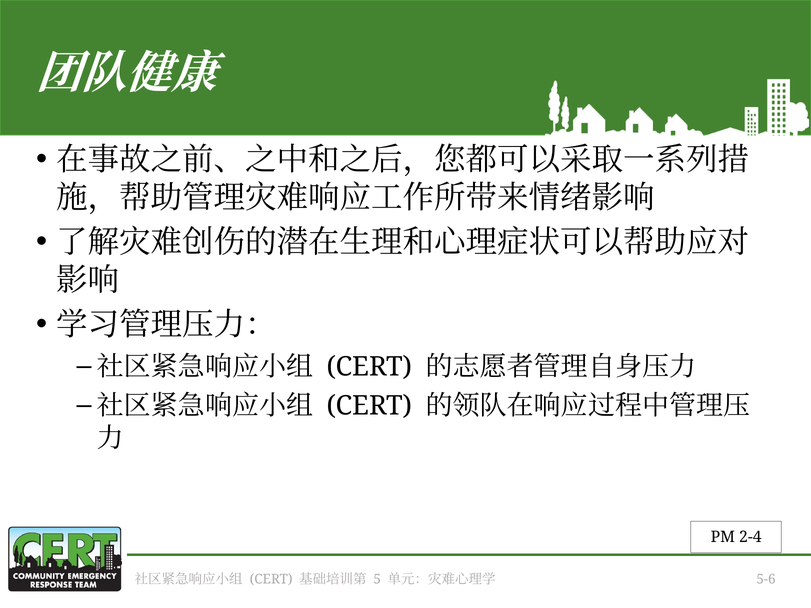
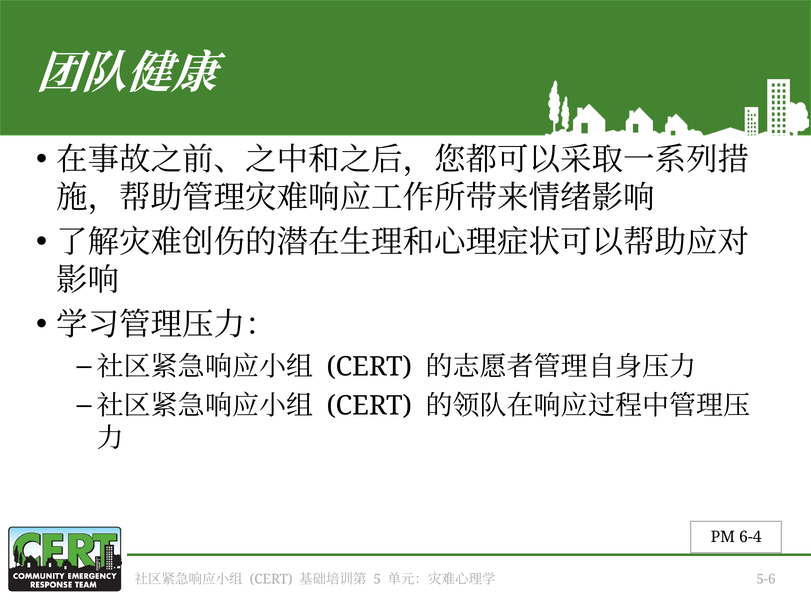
2-4: 2-4 -> 6-4 (750, 537)
